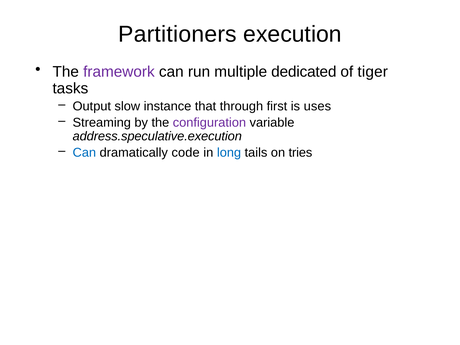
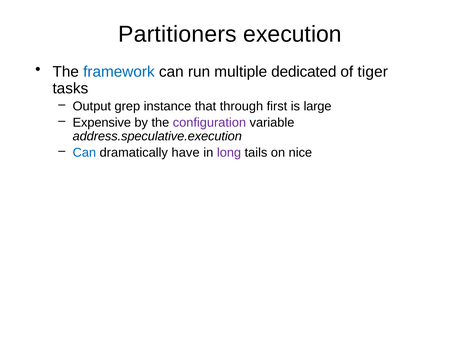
framework colour: purple -> blue (119, 72)
slow: slow -> grep (127, 106)
uses: uses -> large (318, 106)
Streaming: Streaming -> Expensive (102, 122)
code: code -> have (186, 153)
long colour: blue -> purple (229, 153)
tries: tries -> nice (300, 153)
